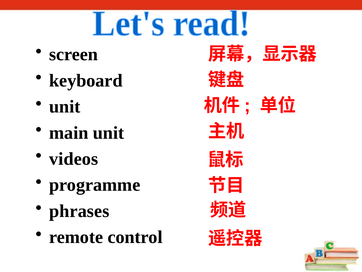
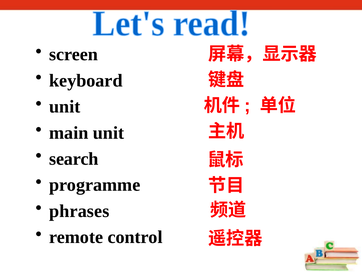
videos: videos -> search (74, 159)
